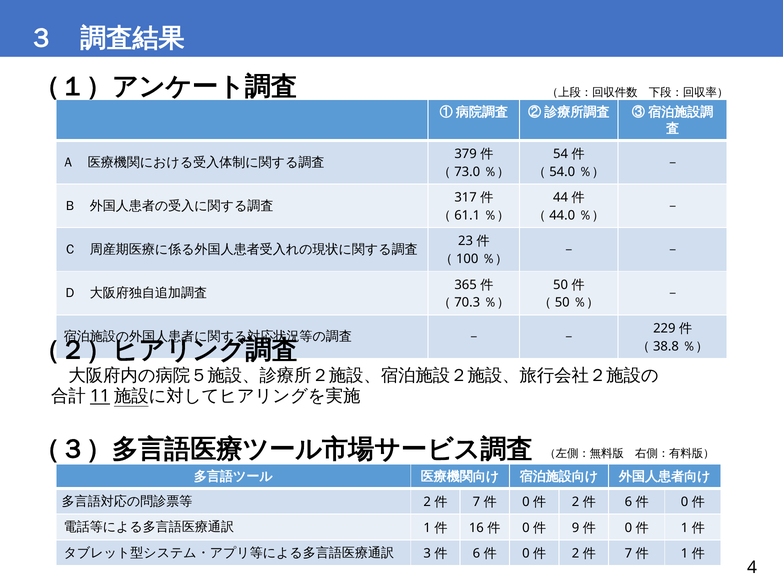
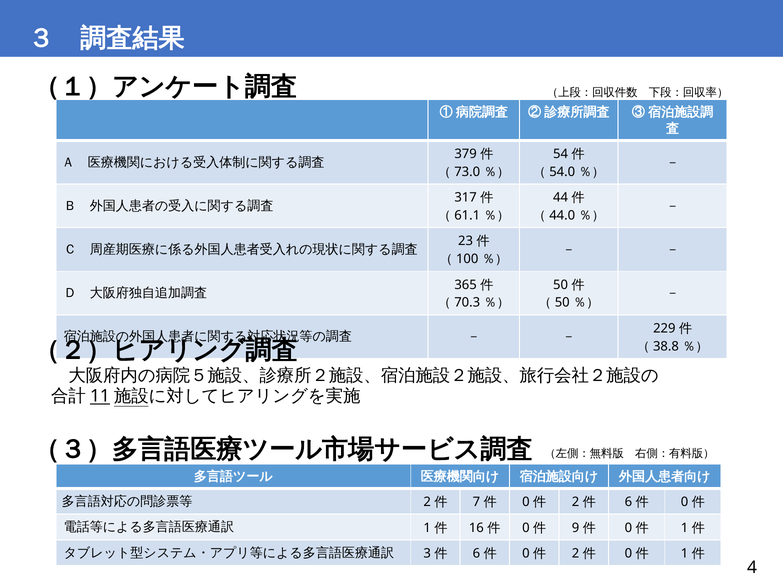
7: 7 -> 0 (628, 554)
